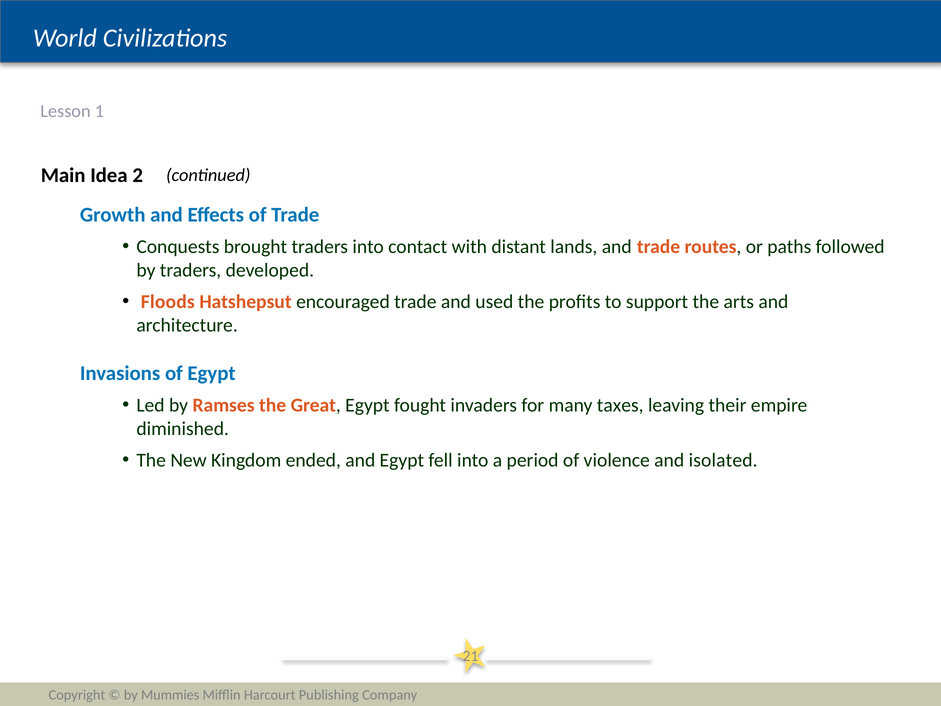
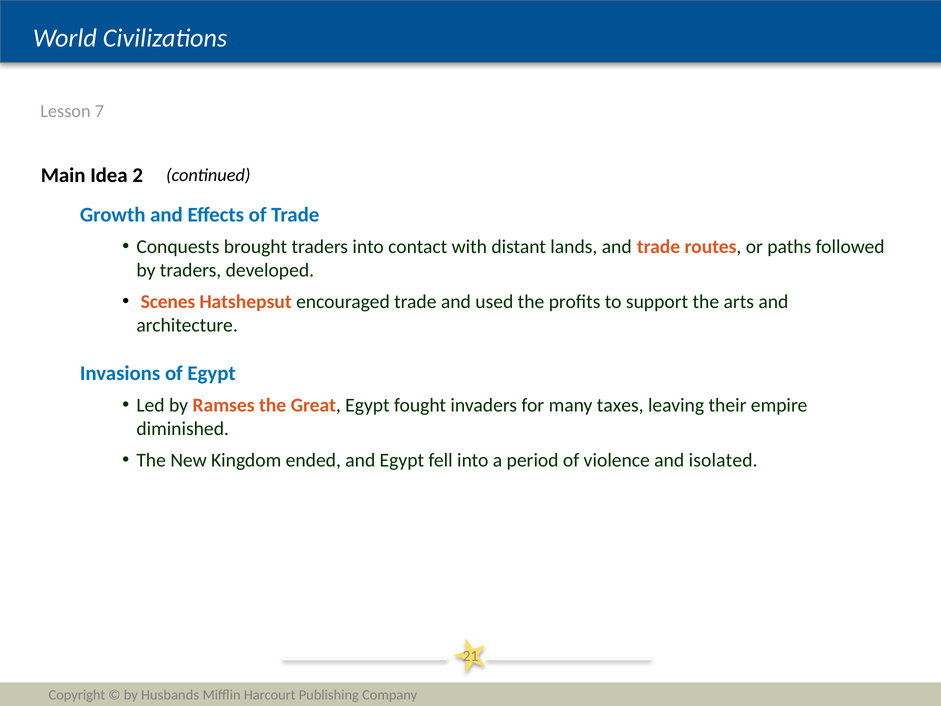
1: 1 -> 7 (99, 111)
Floods: Floods -> Scenes (168, 302)
Mummies: Mummies -> Husbands (170, 695)
